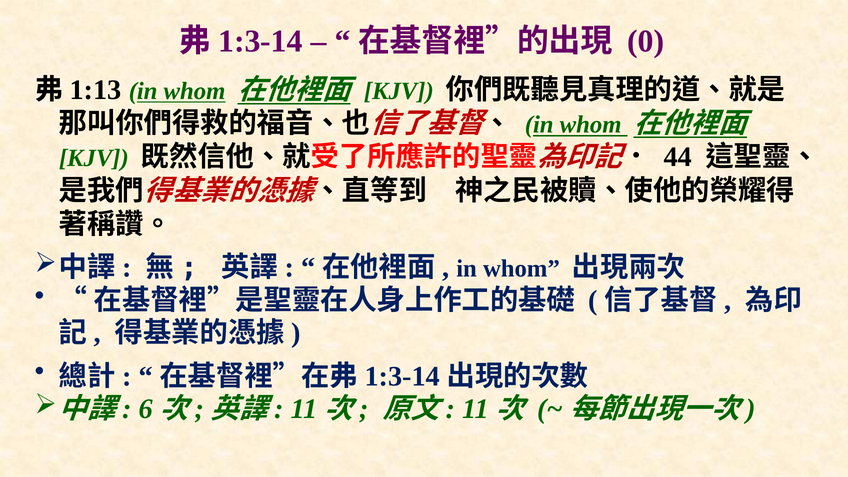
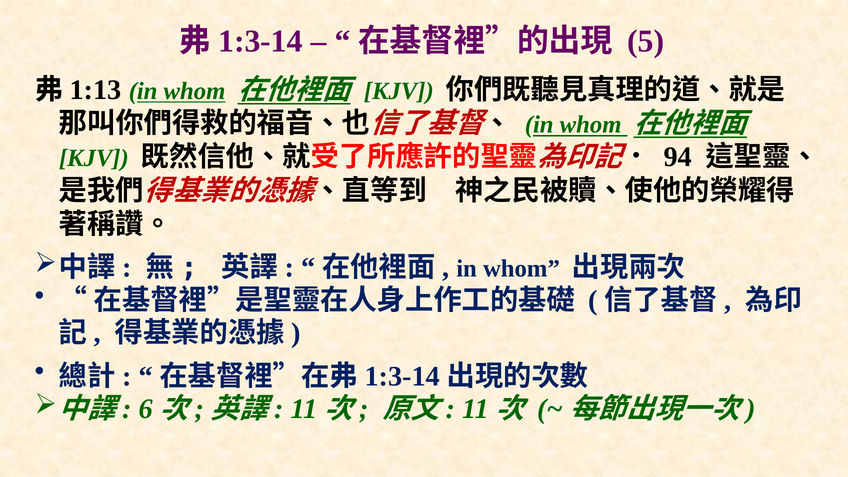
0: 0 -> 5 (646, 41)
44: 44 -> 94 (678, 157)
